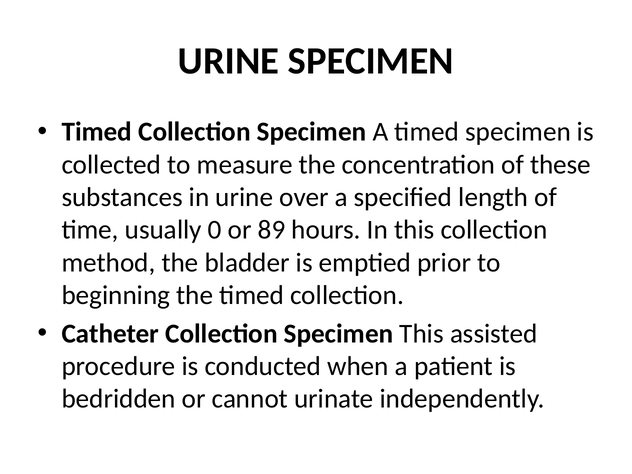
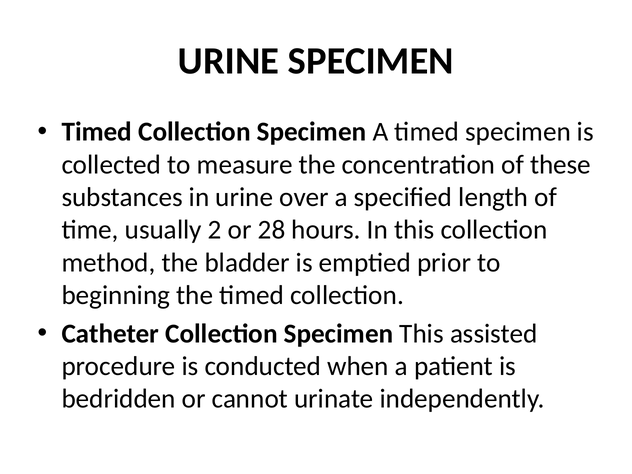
0: 0 -> 2 (215, 230)
89: 89 -> 28 (272, 230)
